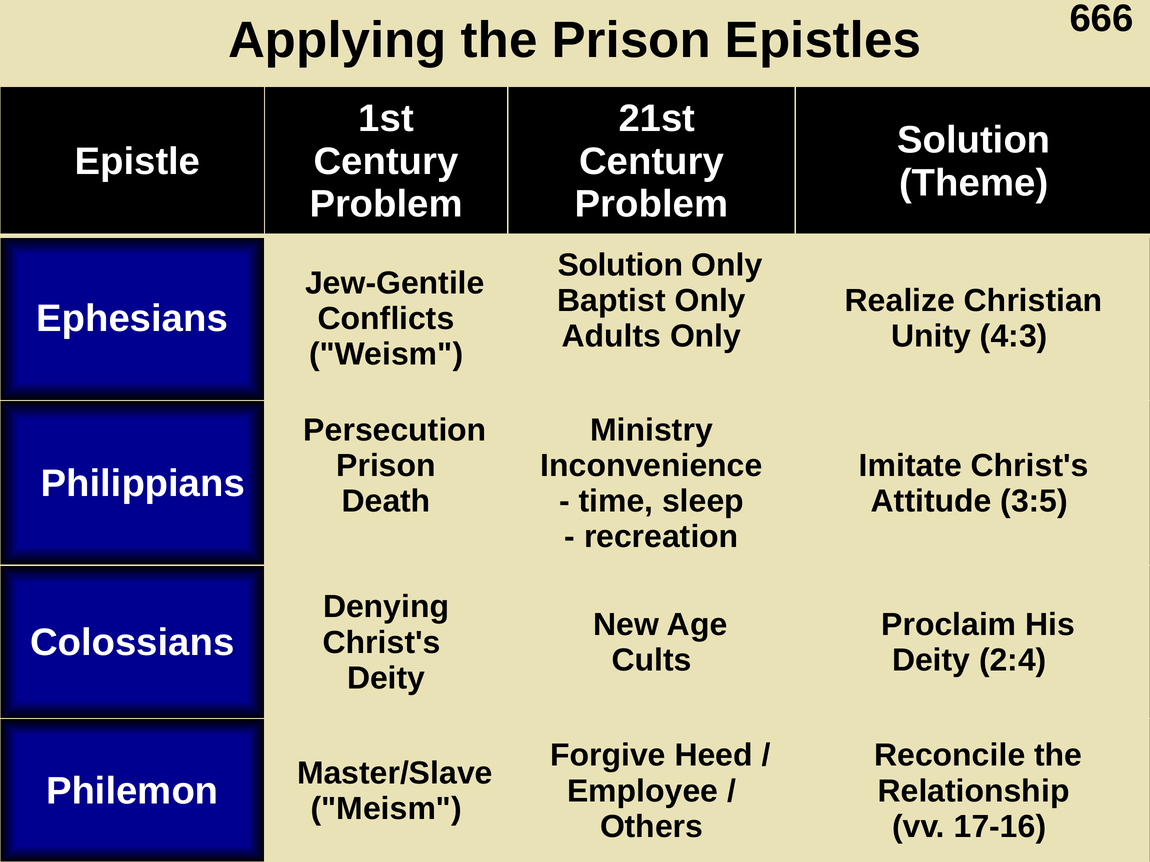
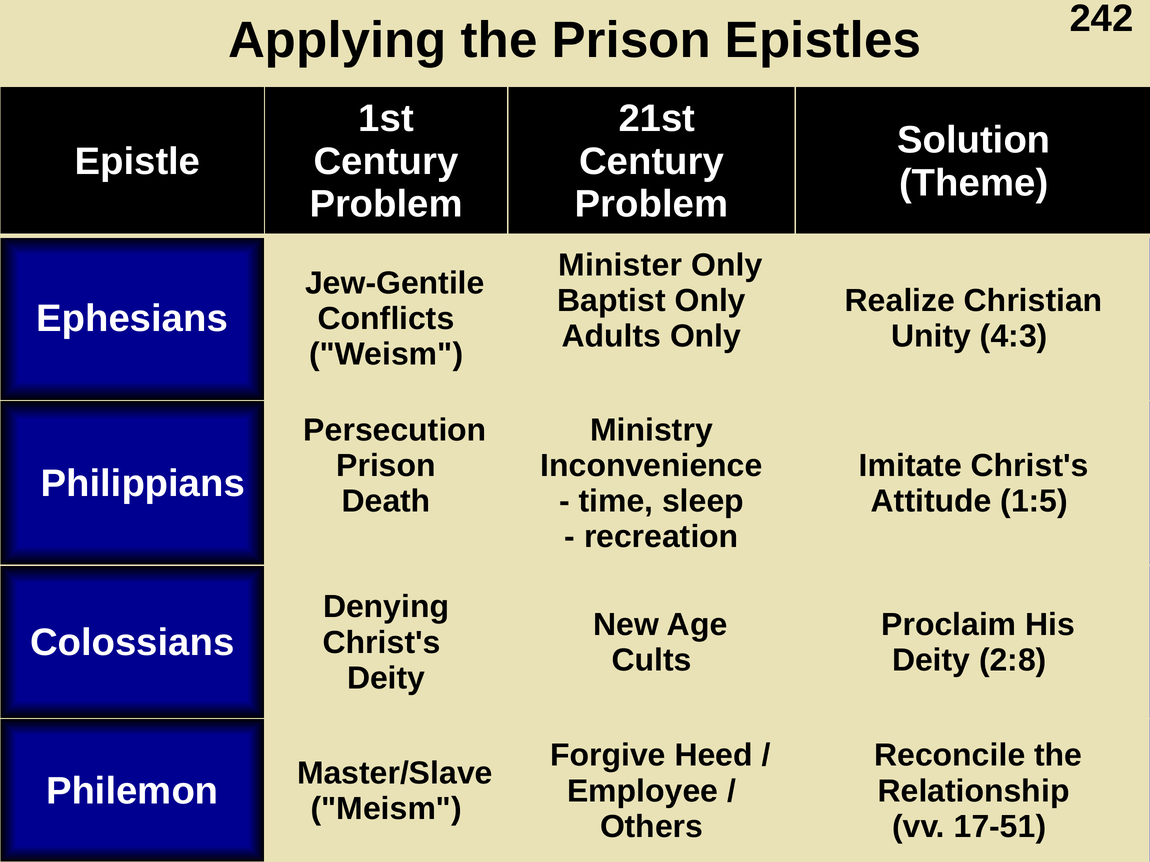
666: 666 -> 242 (1102, 19)
Solution: Solution -> Minister (620, 265)
3:5: 3:5 -> 1:5 (1034, 502)
2:4: 2:4 -> 2:8 (1013, 661)
17-16: 17-16 -> 17-51 (1000, 827)
